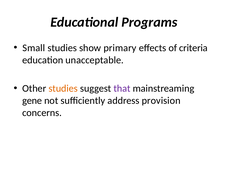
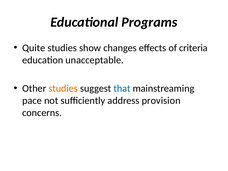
Small: Small -> Quite (34, 48)
primary: primary -> changes (120, 48)
that colour: purple -> blue (122, 88)
gene: gene -> pace (32, 101)
